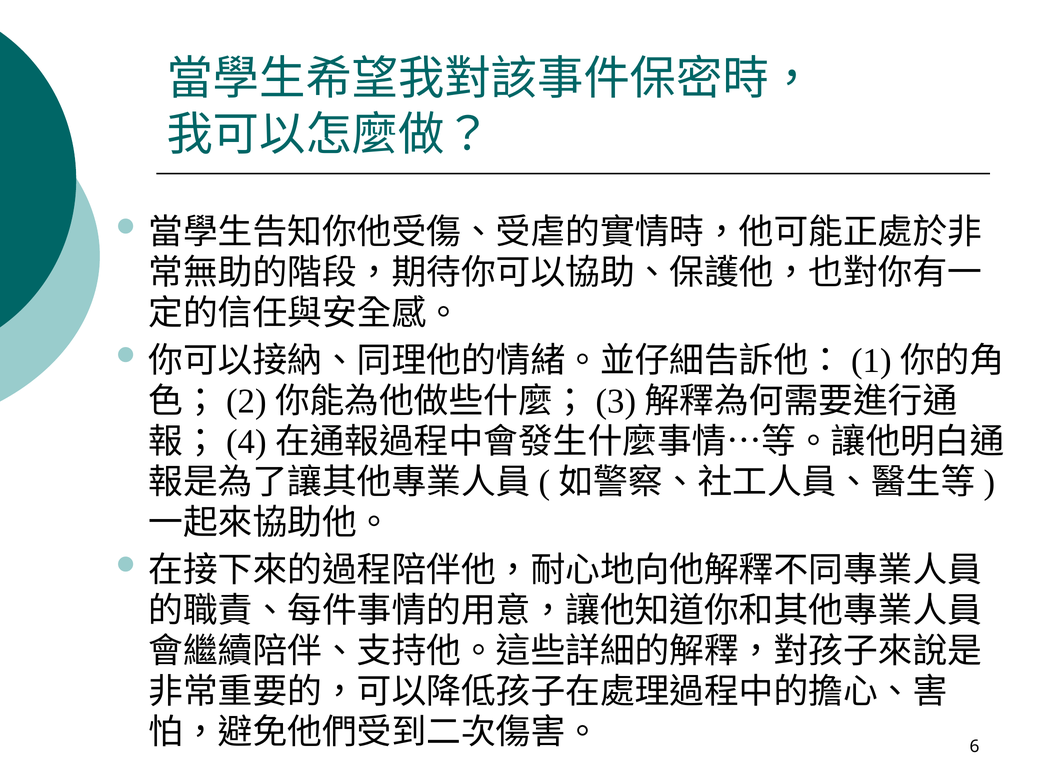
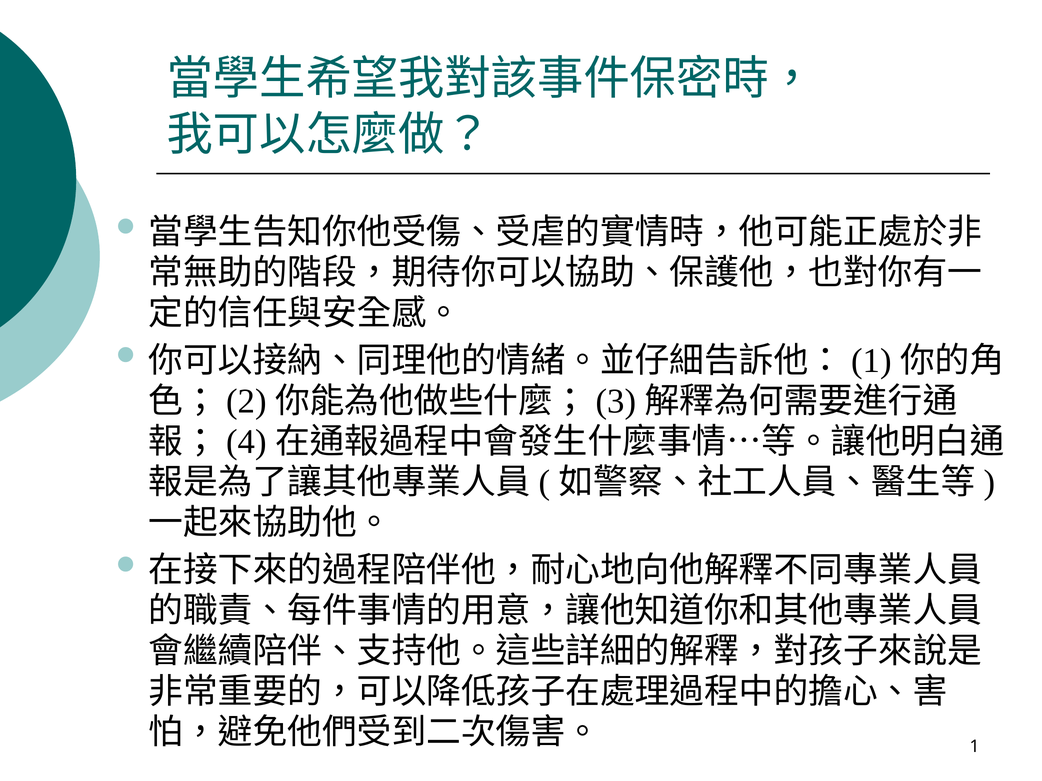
6: 6 -> 1 (975, 747)
